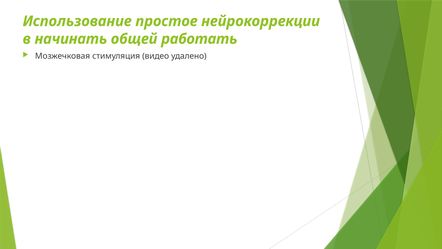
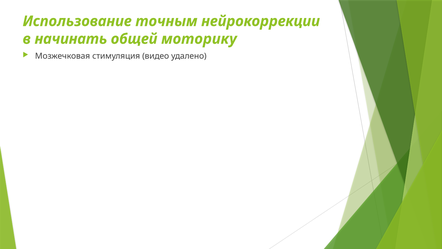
простое: простое -> точным (166, 21)
работать: работать -> моторику (199, 39)
